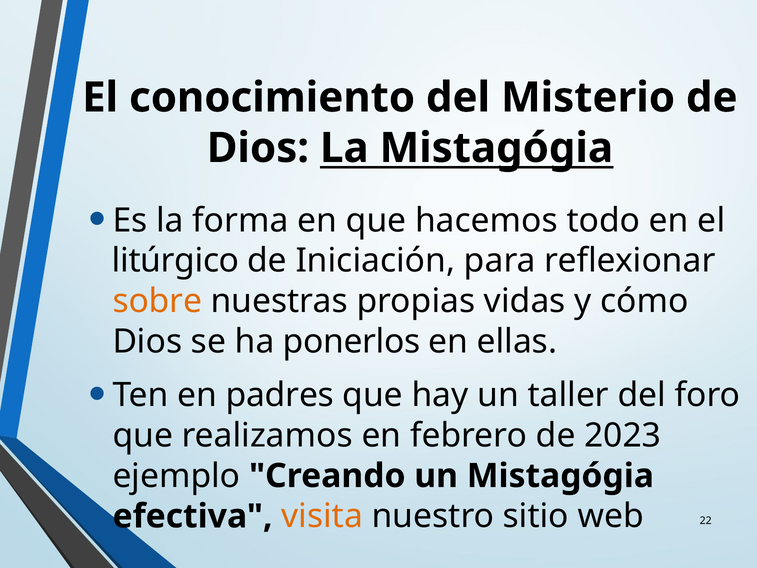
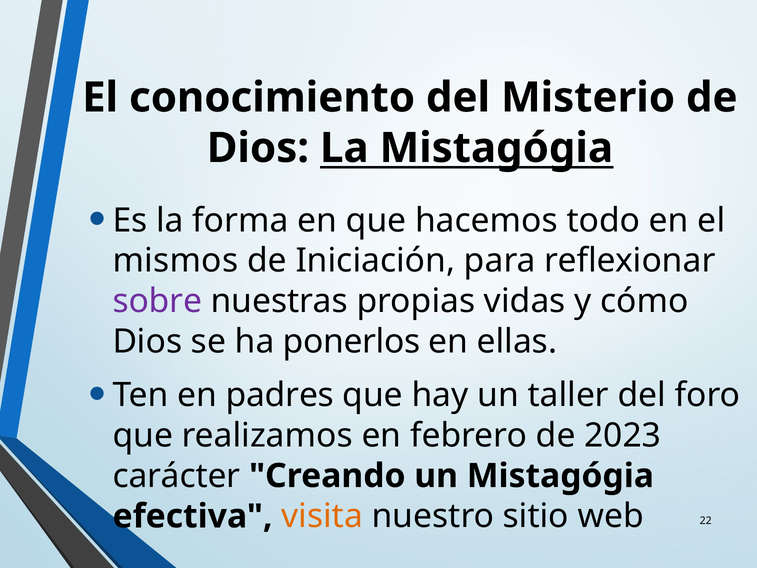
litúrgico: litúrgico -> mismos (175, 261)
sobre colour: orange -> purple (157, 301)
ejemplo: ejemplo -> carácter (176, 476)
